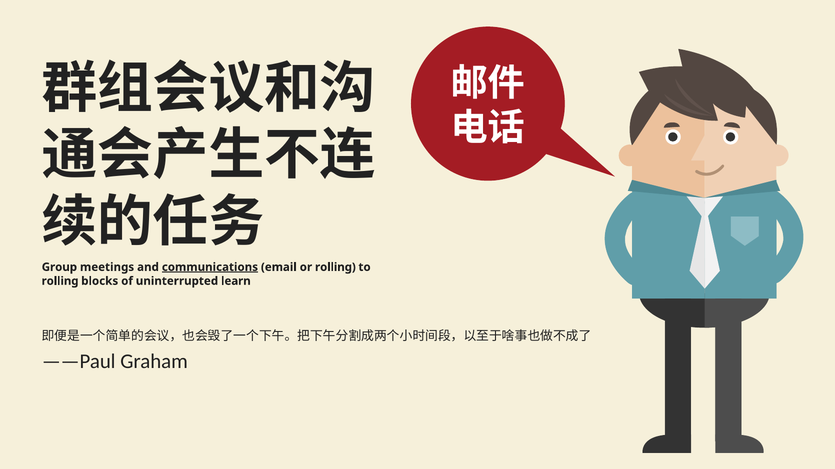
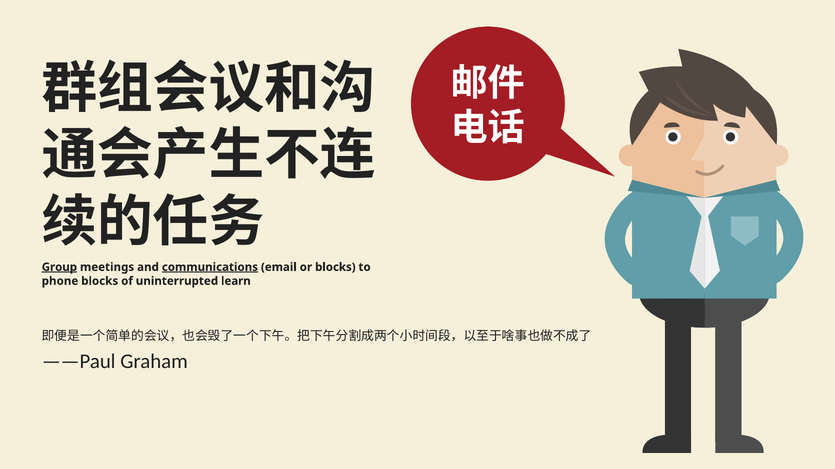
Group underline: none -> present (59, 267)
or rolling: rolling -> blocks (335, 267)
rolling: rolling -> phone (60, 281)
